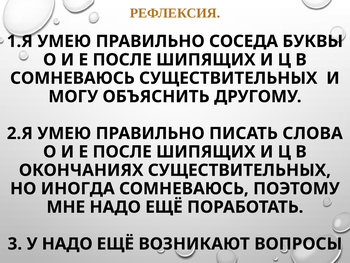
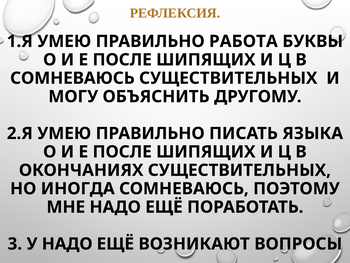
СОСЕДА: СОСЕДА -> РАБОТА (243, 41)
СЛОВА: СЛОВА -> ЯЗЫКА (313, 133)
